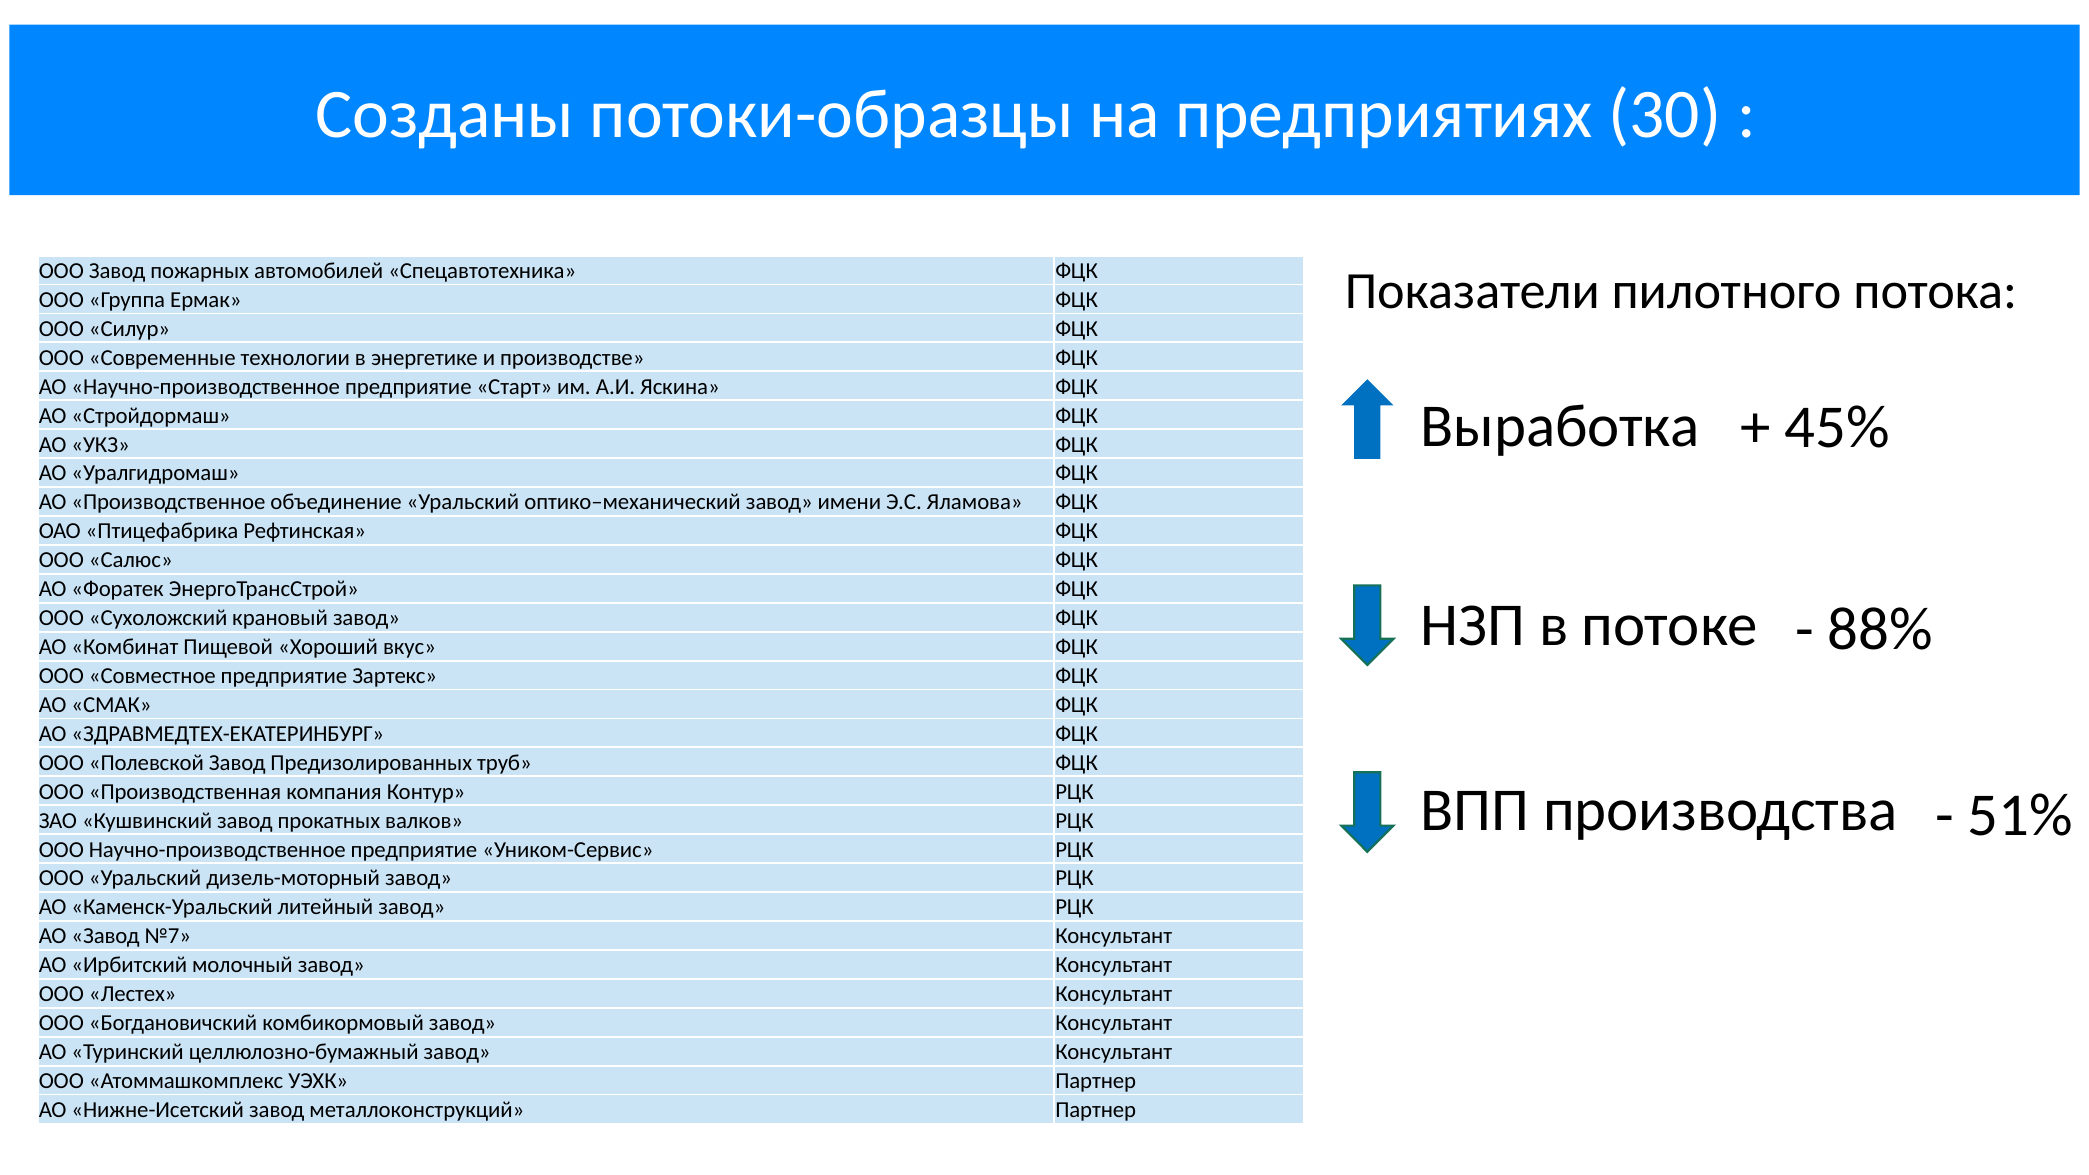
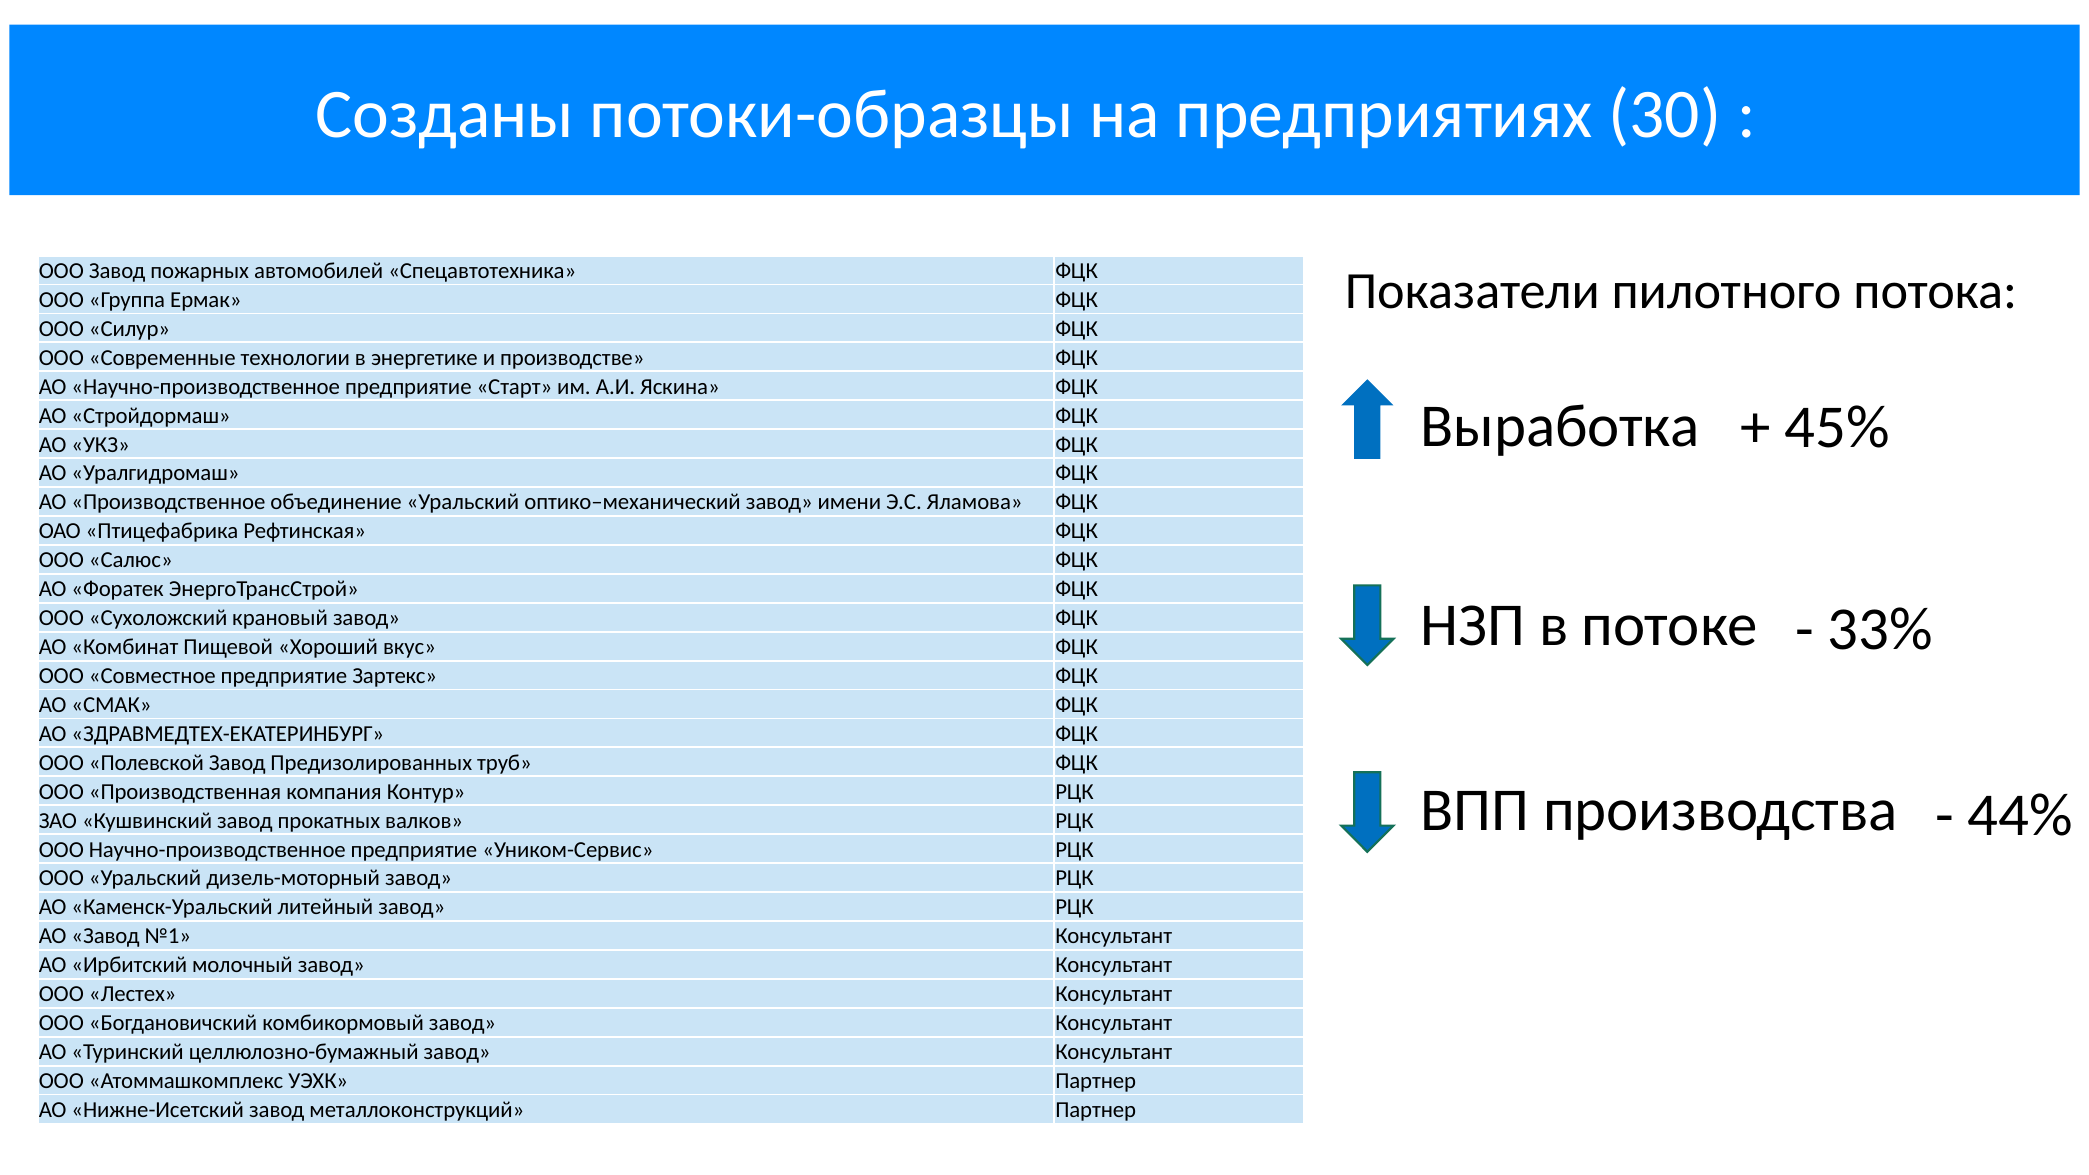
88%: 88% -> 33% (1880, 629)
51%: 51% -> 44% (2020, 815)
№7: №7 -> №1 (168, 936)
